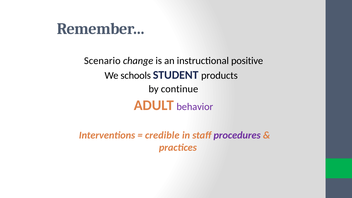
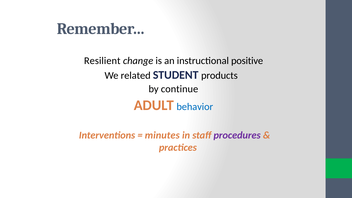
Scenario: Scenario -> Resilient (102, 61)
schools: schools -> related (136, 75)
behavior colour: purple -> blue (195, 107)
credible: credible -> minutes (162, 135)
